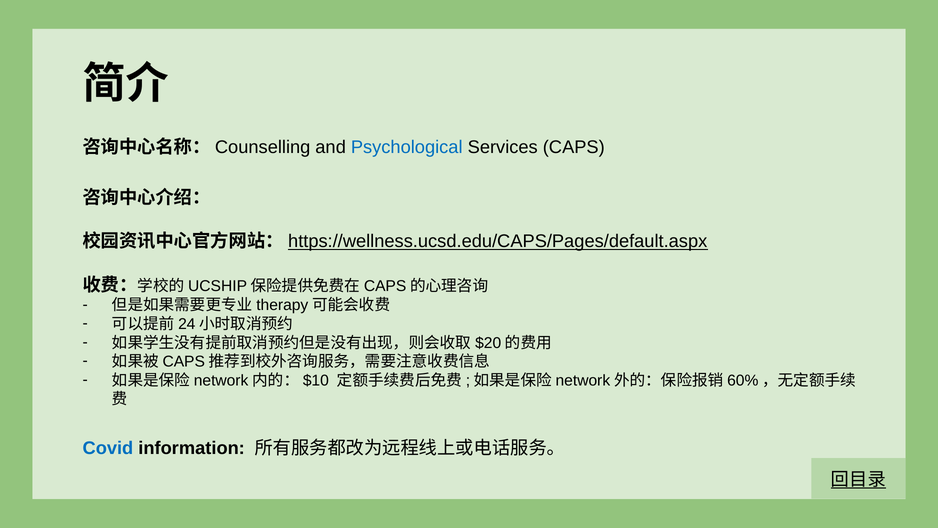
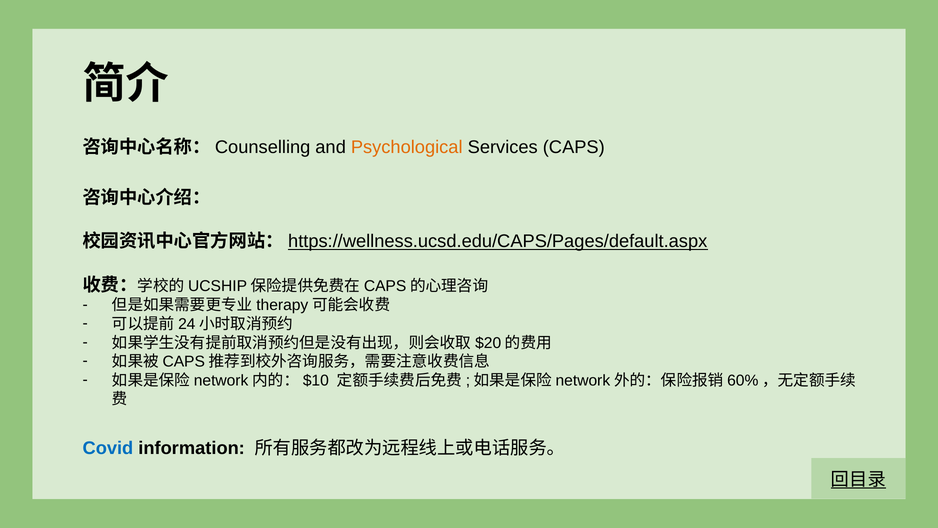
Psychological colour: blue -> orange (407, 147)
